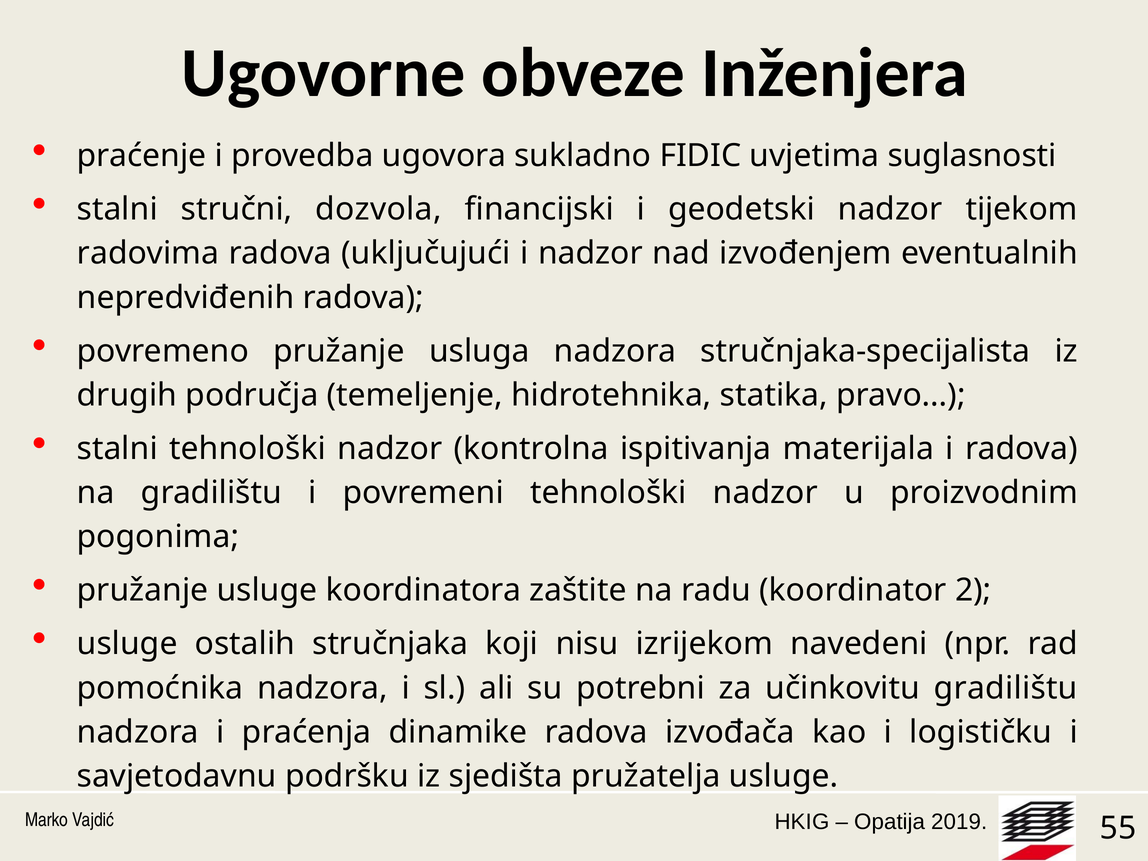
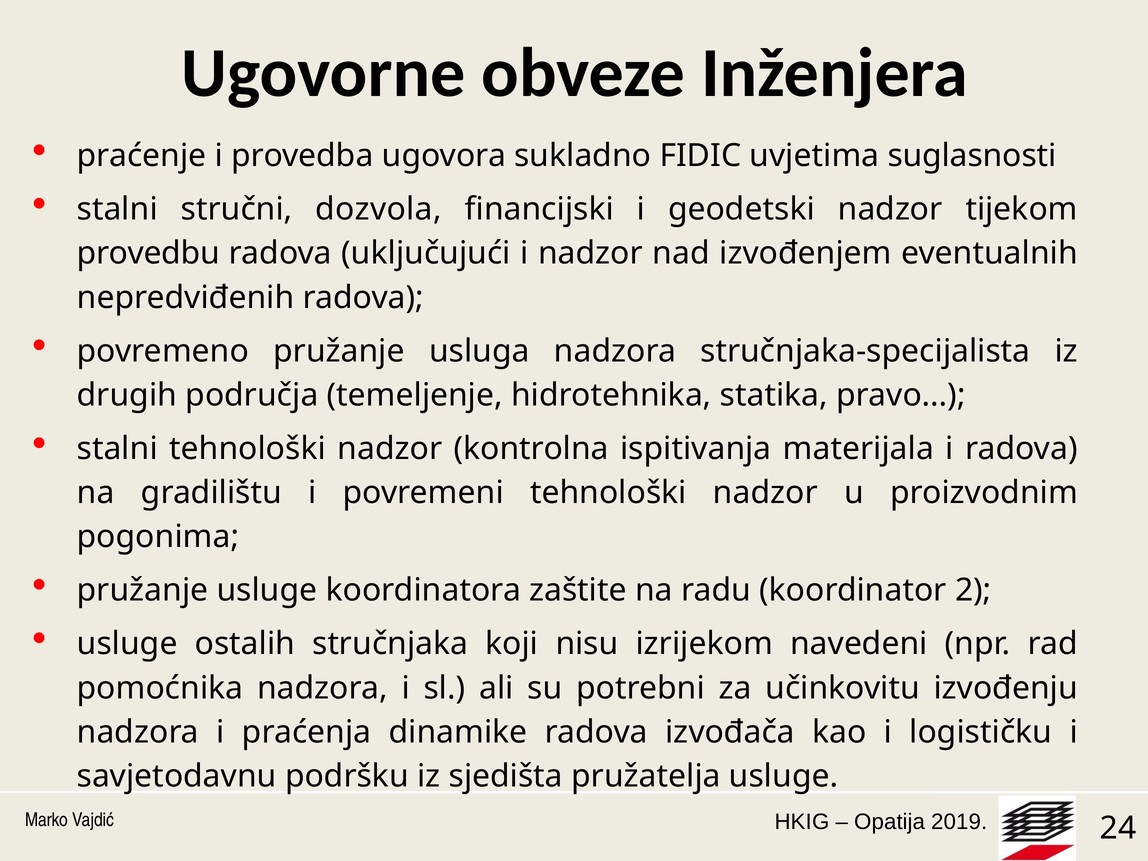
radovima: radovima -> provedbu (148, 253)
učinkovitu gradilištu: gradilištu -> izvođenju (1006, 688)
55: 55 -> 24 (1118, 828)
